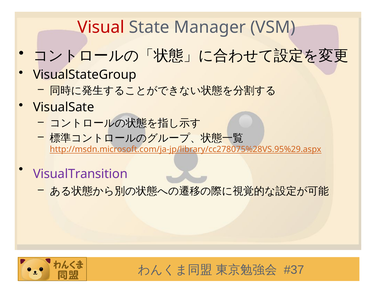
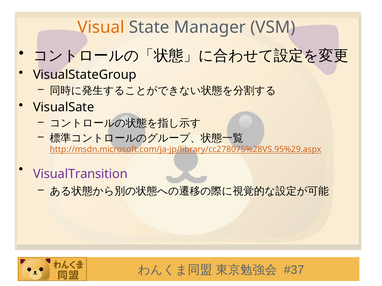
Visual colour: red -> orange (101, 27)
